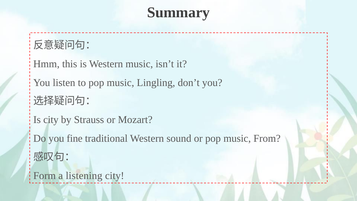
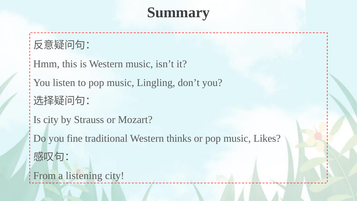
sound: sound -> thinks (179, 138)
From: From -> Likes (267, 138)
Form: Form -> From (45, 175)
